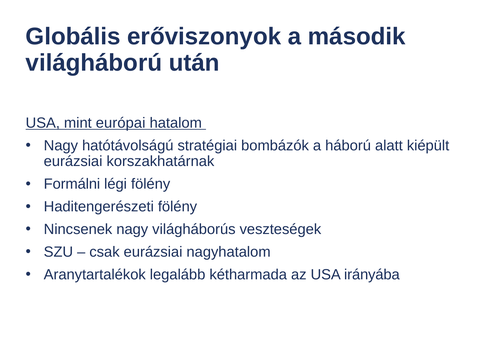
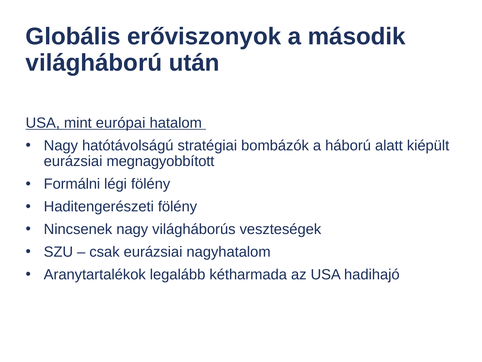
korszakhatárnak: korszakhatárnak -> megnagyobbított (160, 161)
irányába: irányába -> hadihajó (372, 274)
